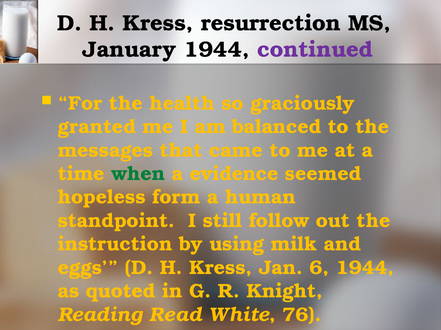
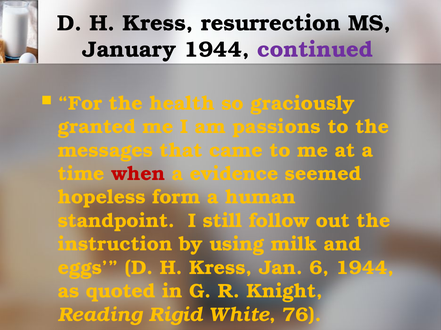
balanced: balanced -> passions (277, 127)
when colour: green -> red (138, 174)
Read: Read -> Rigid (176, 315)
